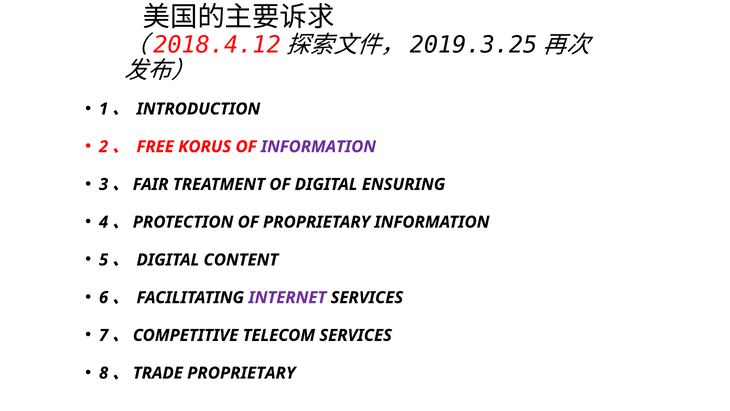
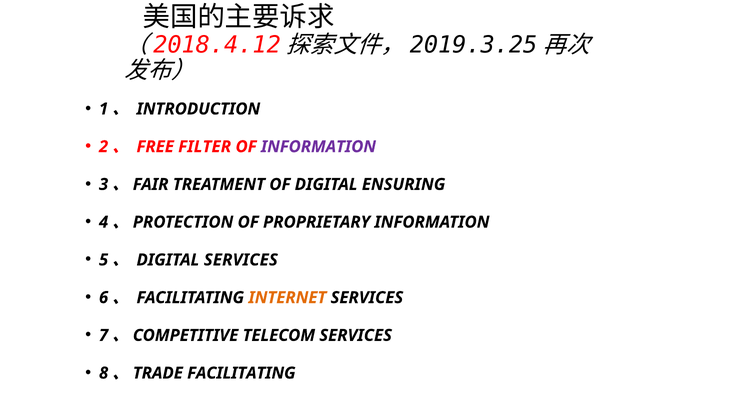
KORUS: KORUS -> FILTER (205, 147)
DIGITAL CONTENT: CONTENT -> SERVICES (241, 260)
INTERNET colour: purple -> orange (287, 297)
PROPRIETARY: PROPRIETARY -> FACILITATING (241, 373)
